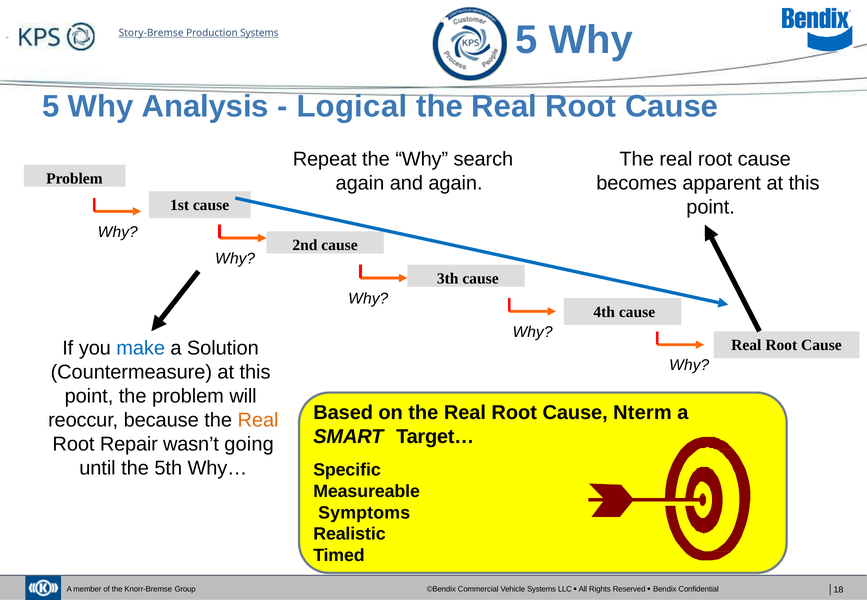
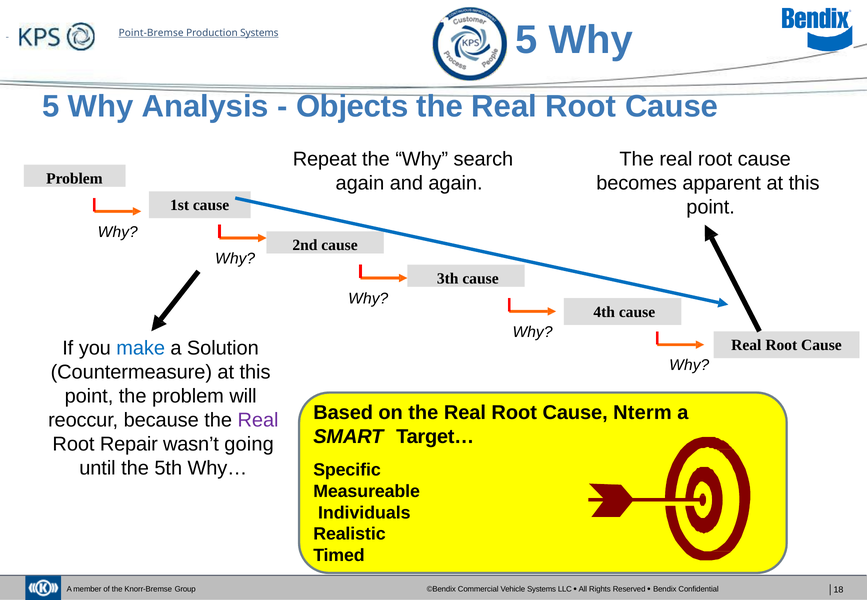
Story-Bremse: Story-Bremse -> Point-Bremse (151, 33)
Logical: Logical -> Objects (352, 107)
Real colour: orange -> purple (258, 420)
Symptoms: Symptoms -> Individuals (364, 513)
